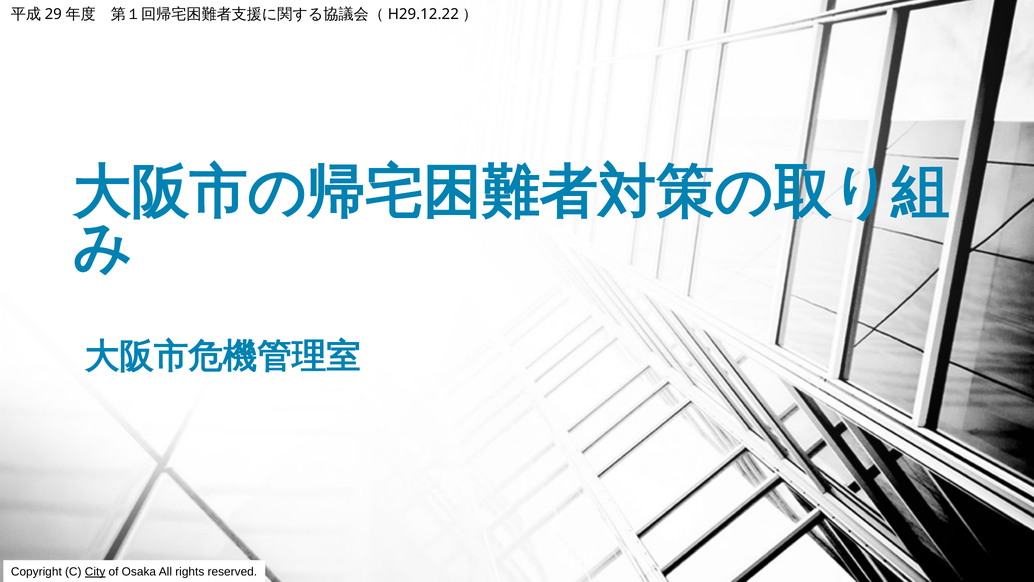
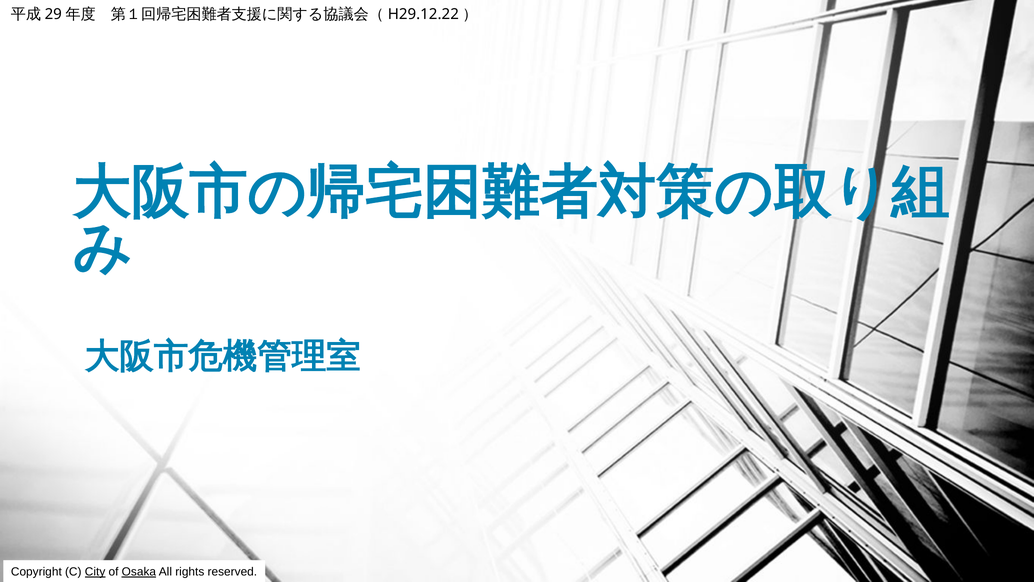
Osaka underline: none -> present (139, 572)
